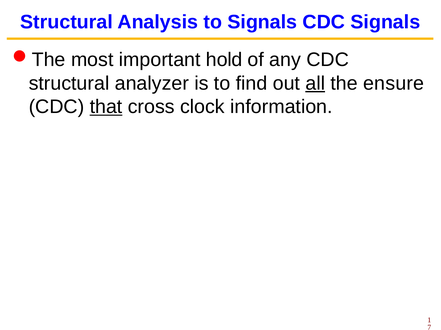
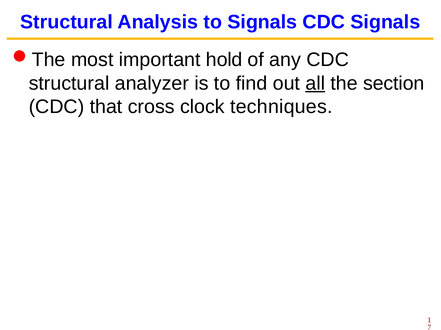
ensure: ensure -> section (394, 83)
that underline: present -> none (106, 107)
information: information -> techniques (281, 107)
